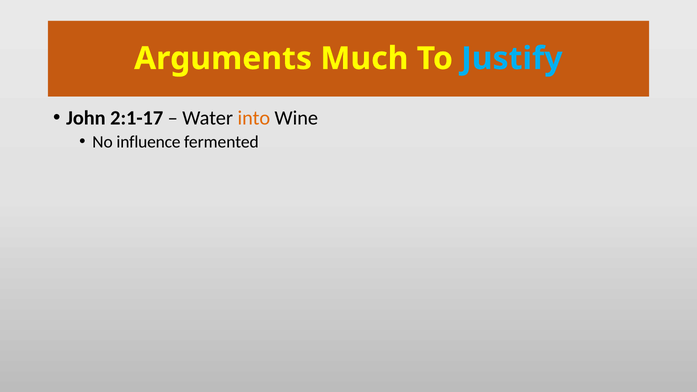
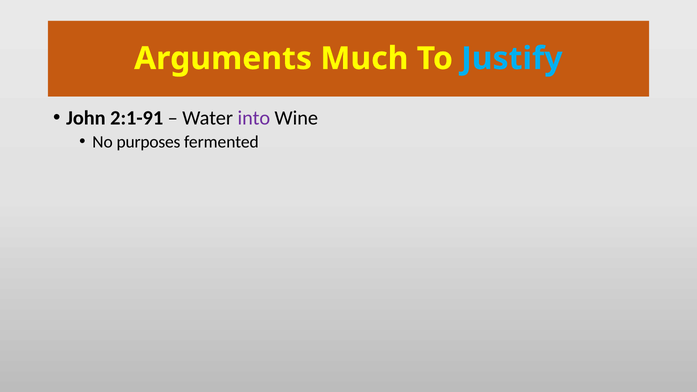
2:1-17: 2:1-17 -> 2:1-91 (137, 118)
into colour: orange -> purple (254, 118)
influence: influence -> purposes (148, 142)
